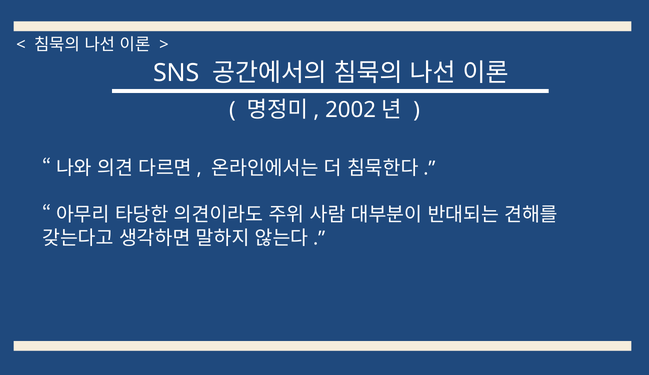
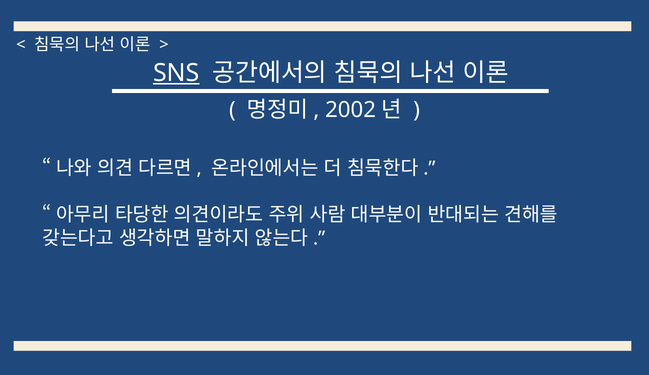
SNS underline: none -> present (176, 73)
